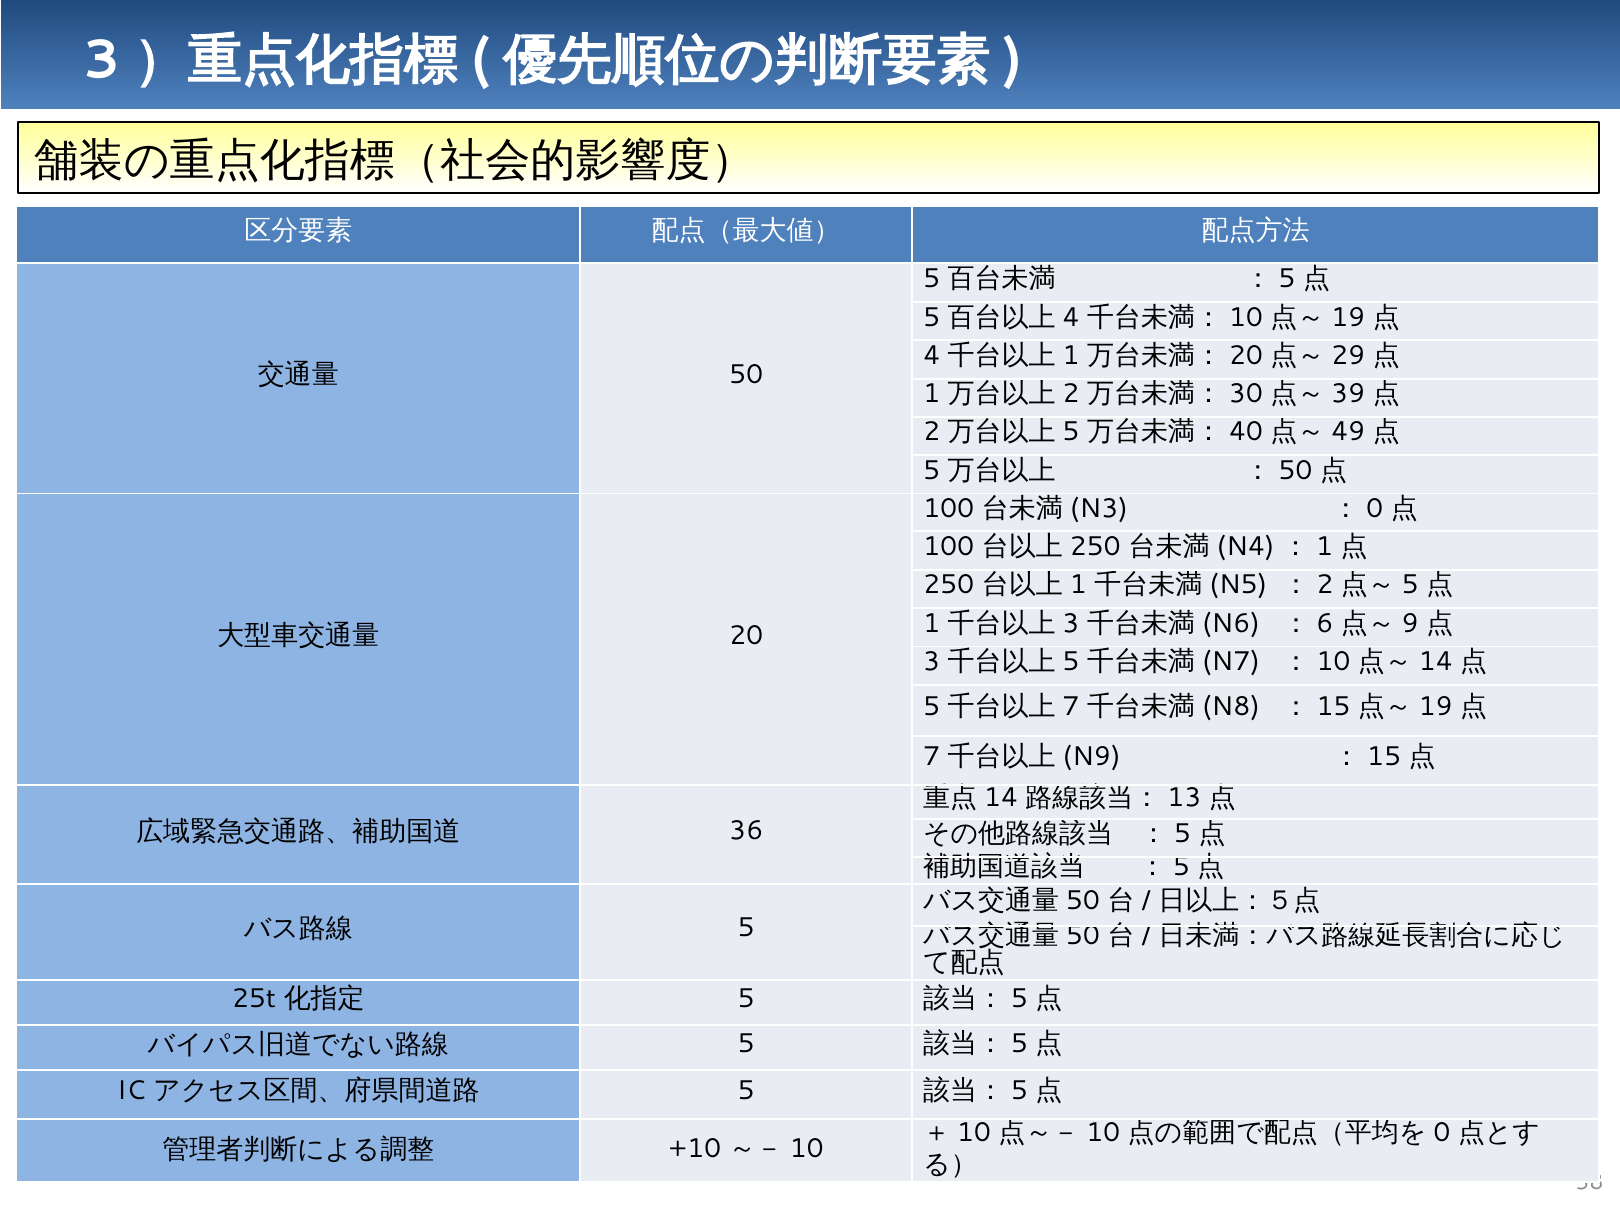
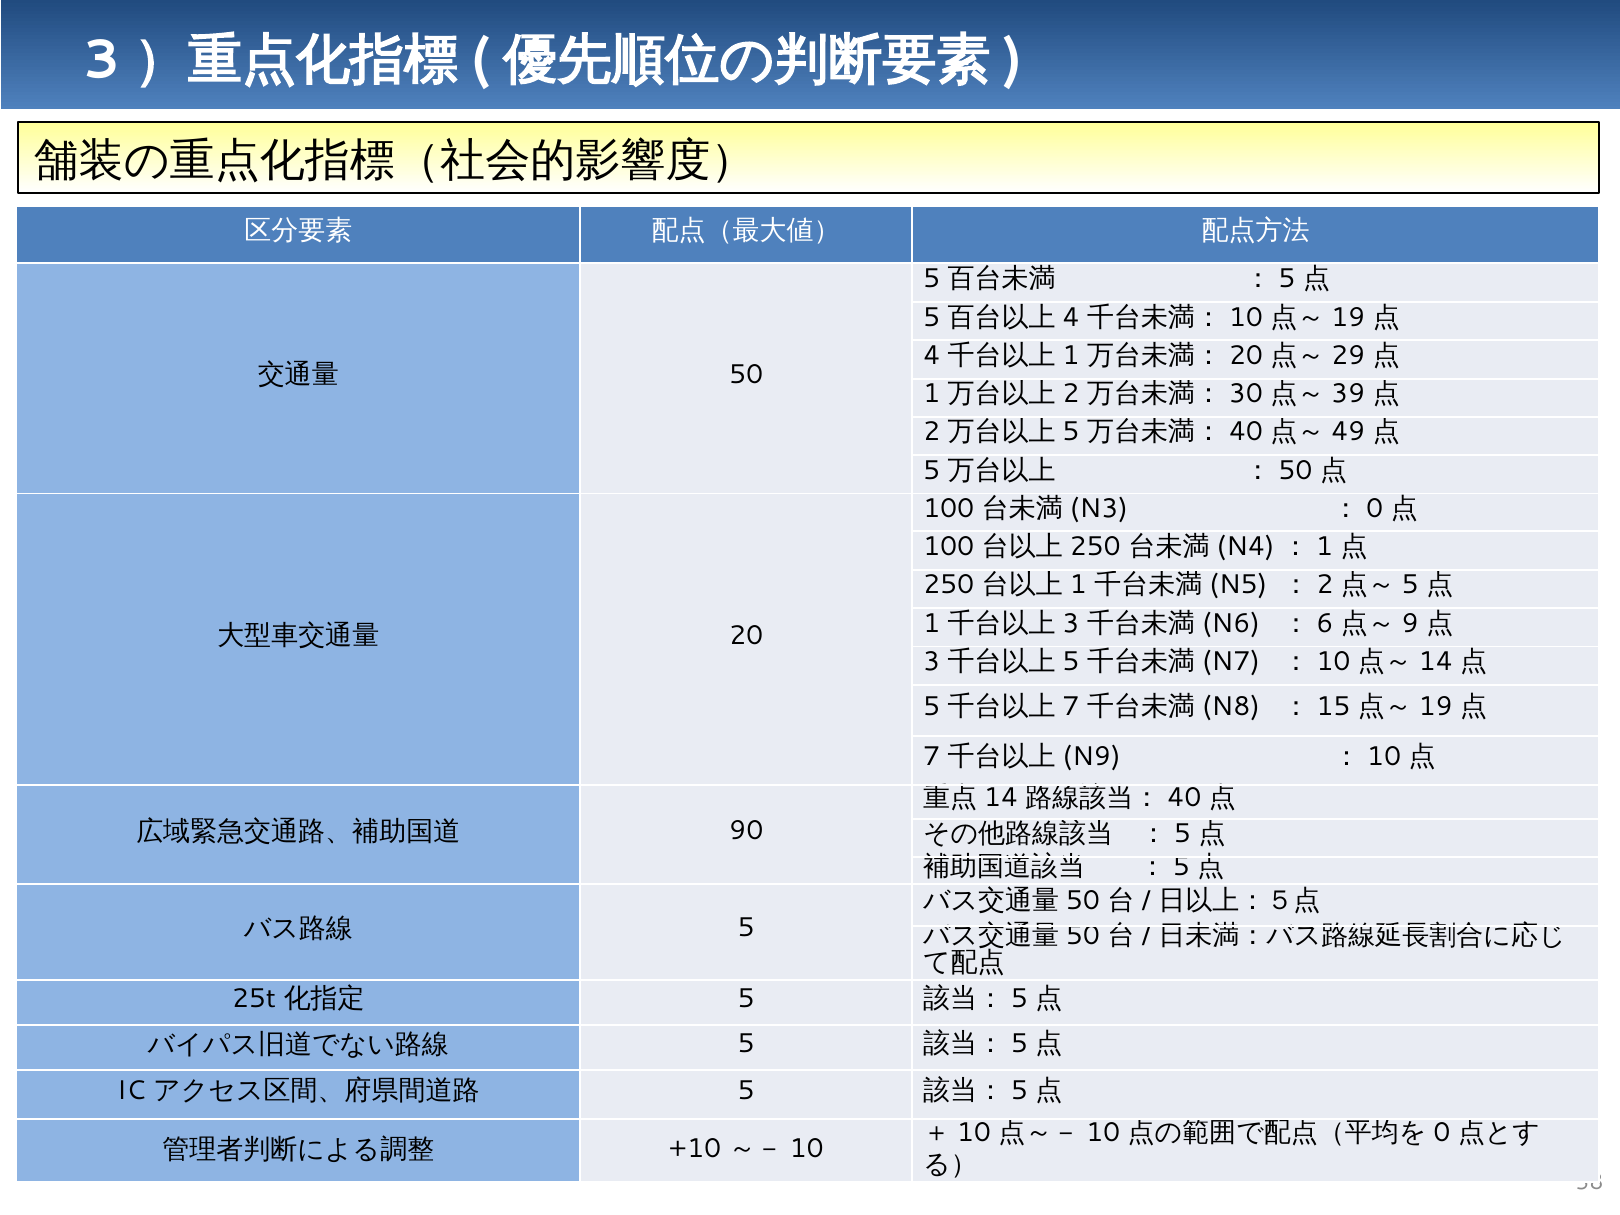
15: 15 -> 10 (1384, 756)
13: 13 -> 40 (1184, 798)
36: 36 -> 90 (746, 831)
